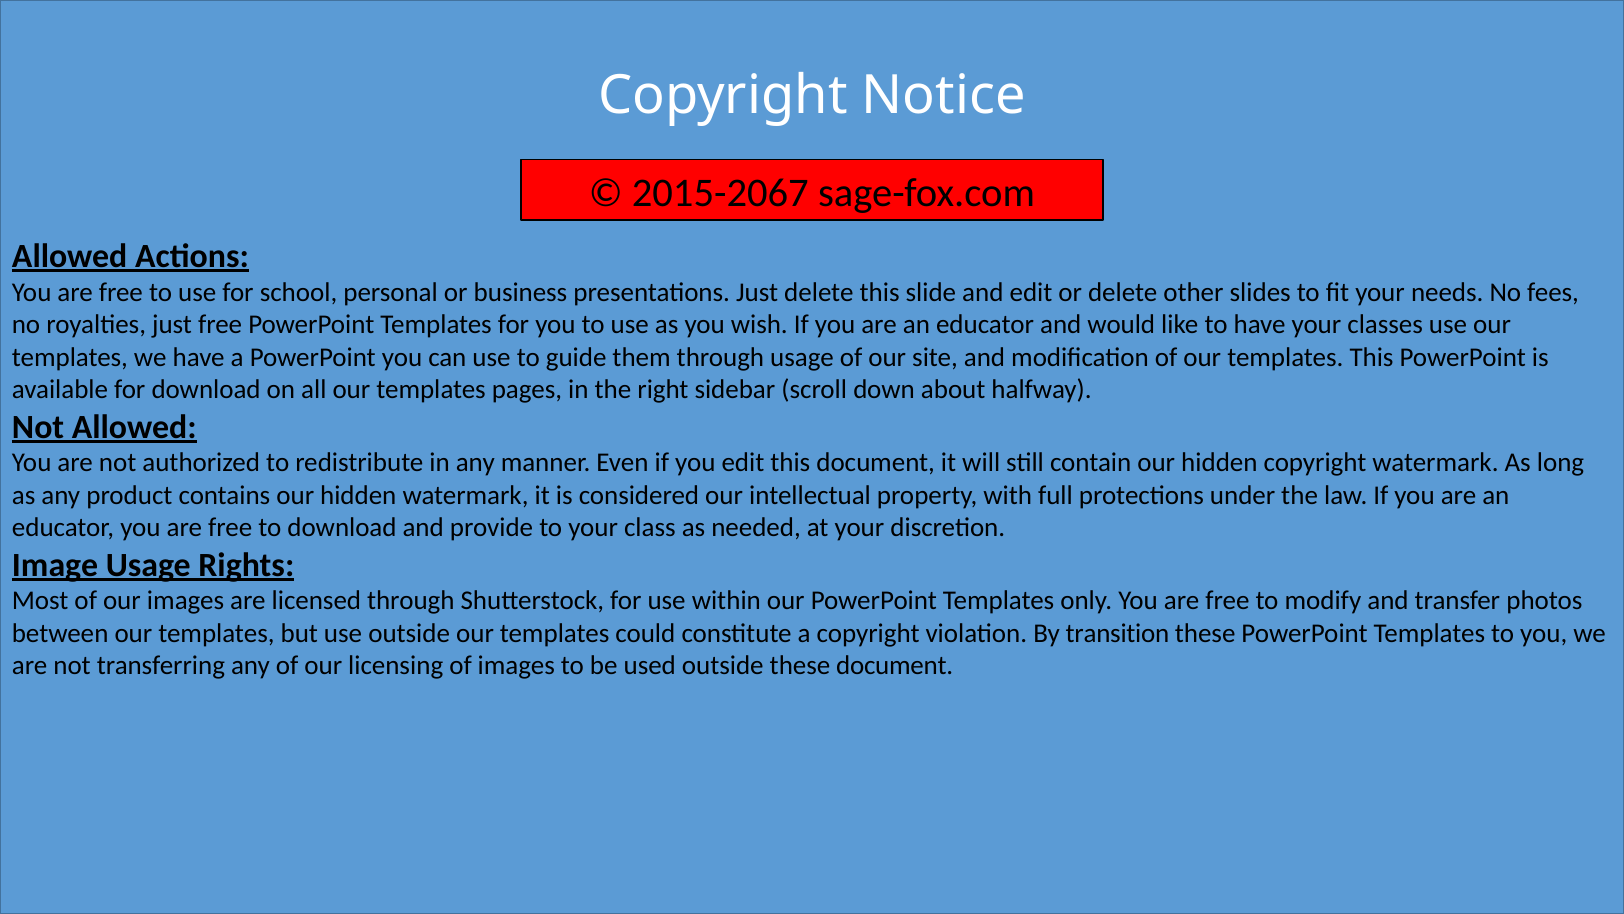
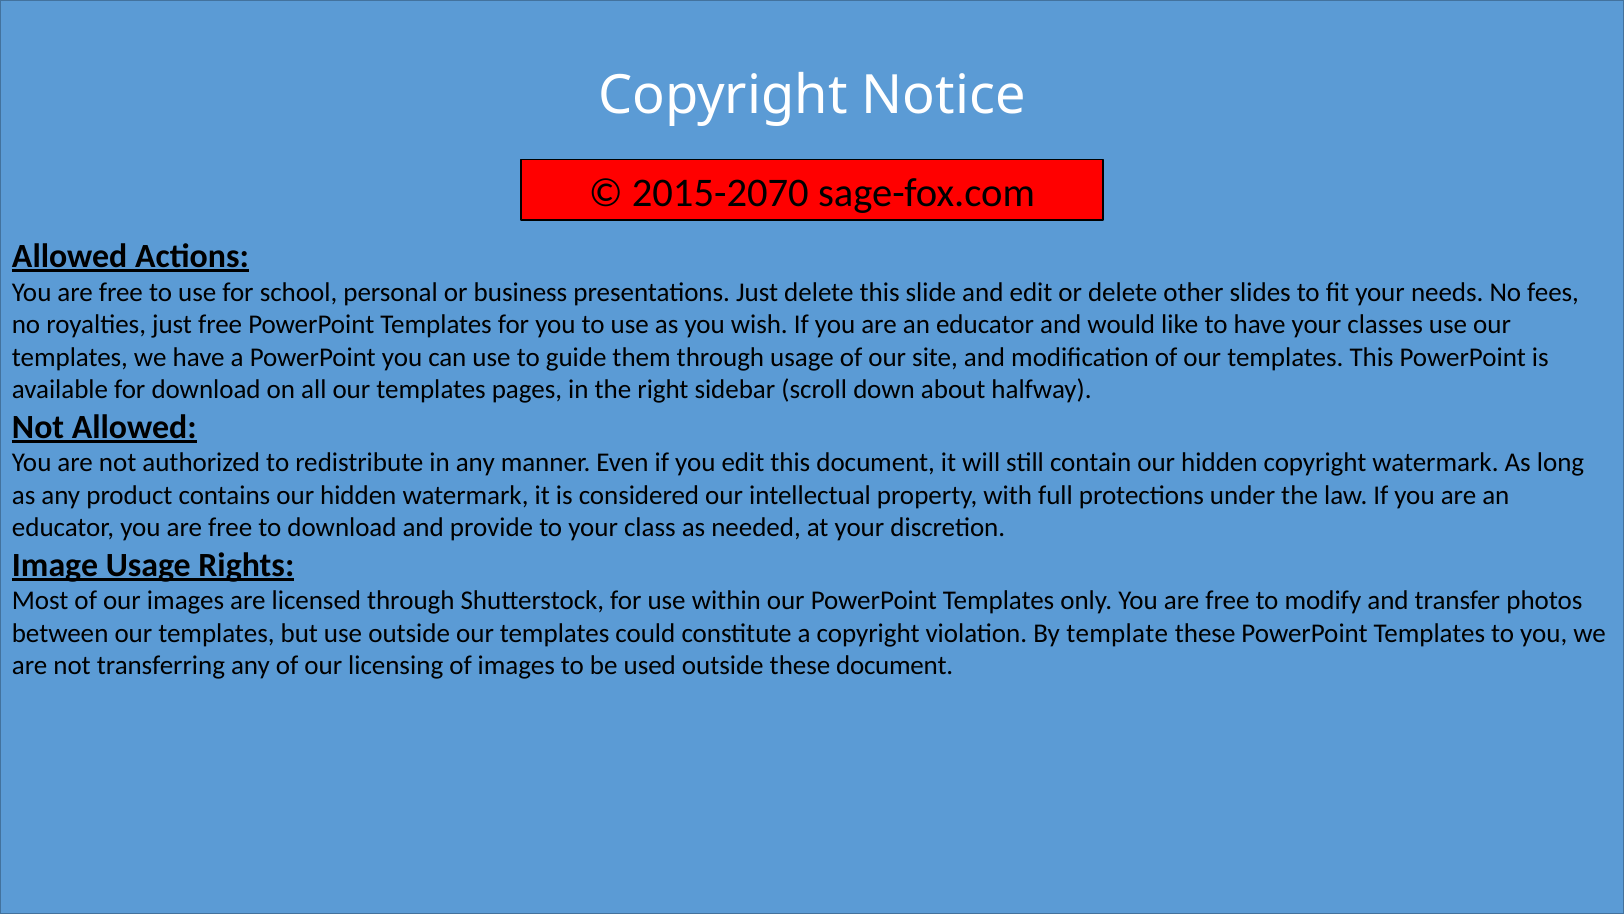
2015-2067: 2015-2067 -> 2015-2070 (720, 193)
transition: transition -> template (1117, 633)
